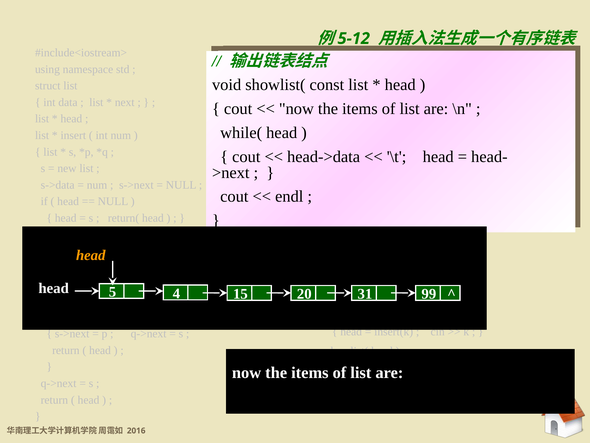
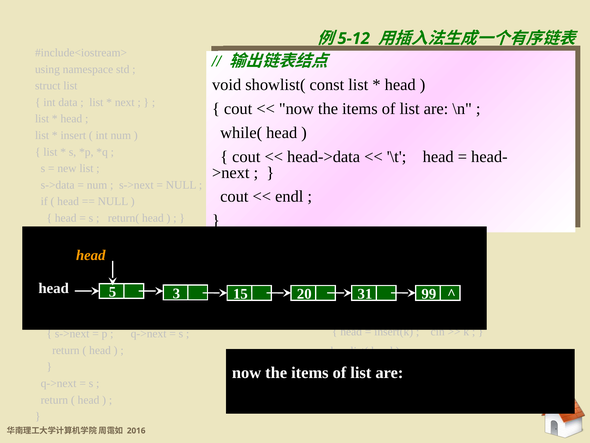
4: 4 -> 3 (176, 293)
